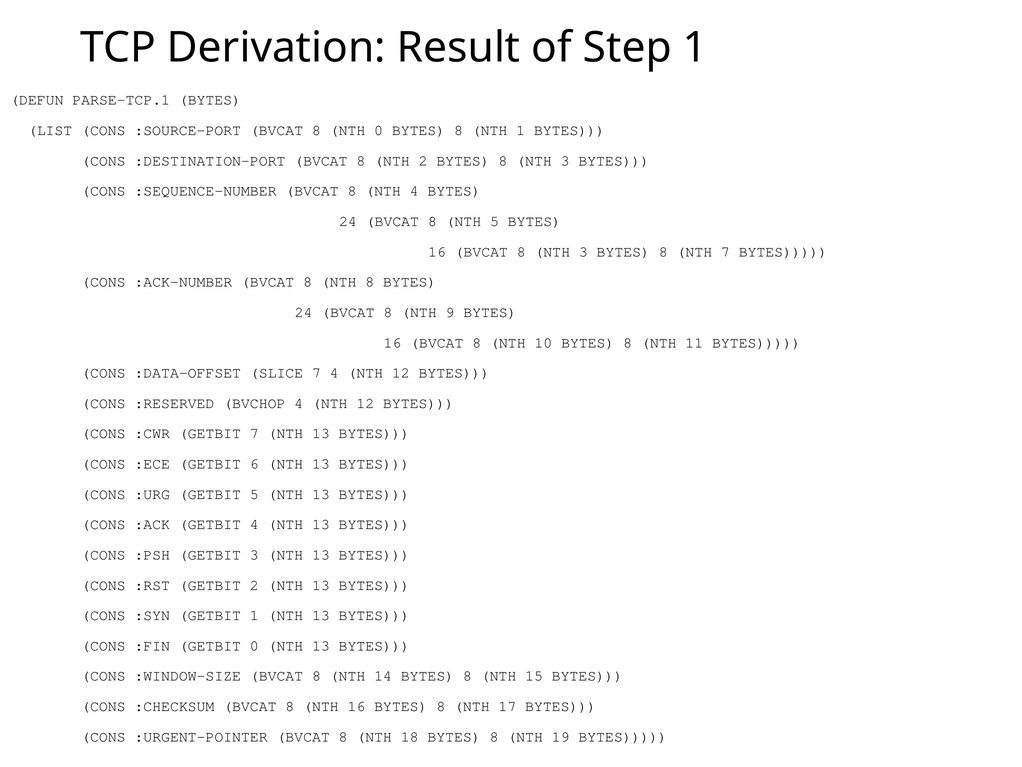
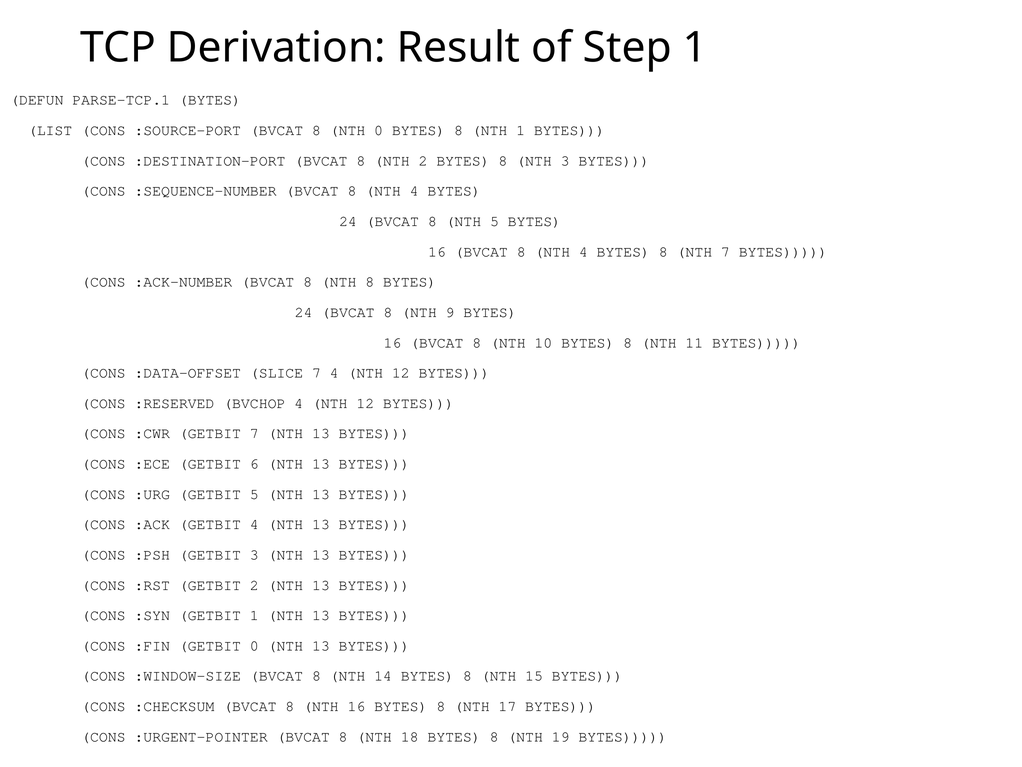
3: 3 -> 4 (583, 251)
